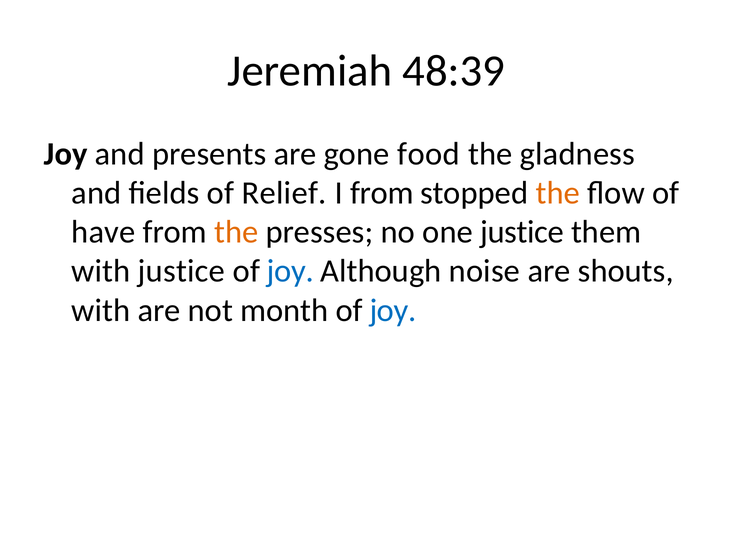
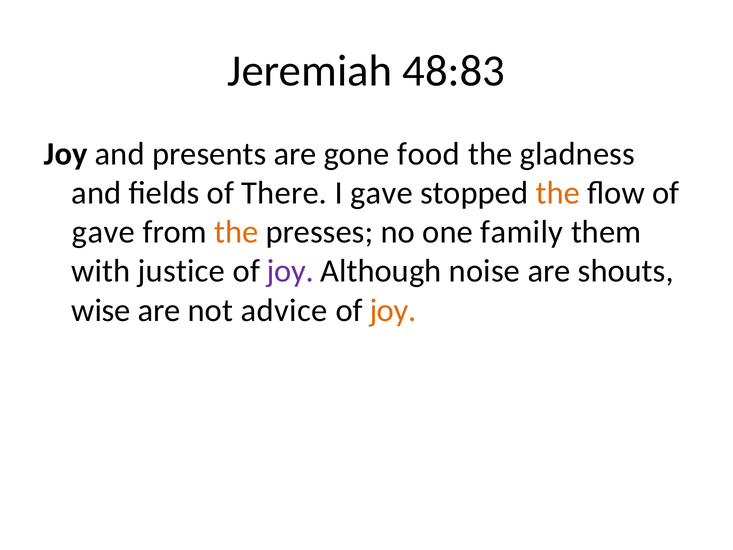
48:39: 48:39 -> 48:83 (454, 71)
Relief: Relief -> There (284, 193)
I from: from -> gave (382, 193)
have: have -> gave (103, 232)
one justice: justice -> family (522, 232)
joy colour: blue -> purple (290, 271)
with: with -> wise (101, 310)
month: month -> advice (284, 310)
joy colour: blue -> orange (393, 310)
